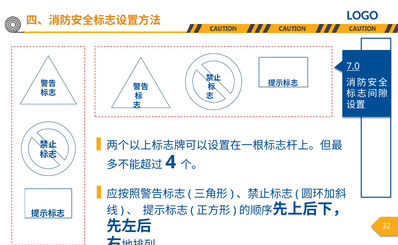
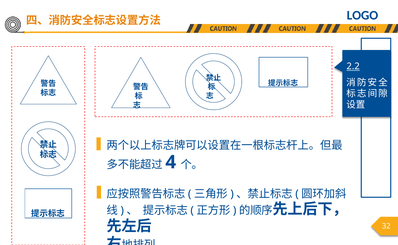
7.0: 7.0 -> 2.2 (353, 66)
